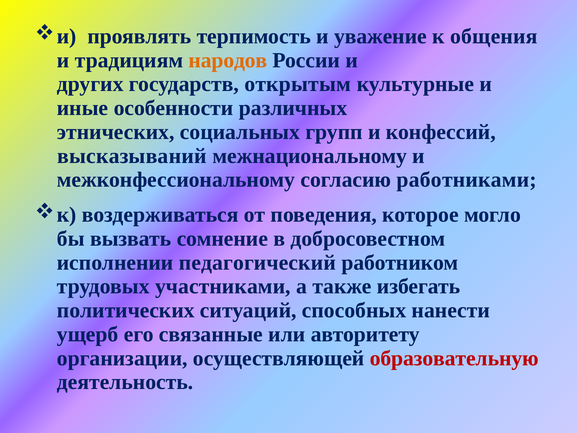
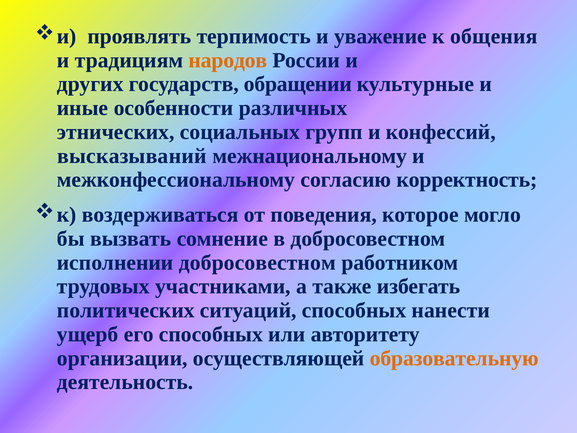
открытым: открытым -> обращении (298, 84)
работниками: работниками -> корректность (467, 180)
исполнении педагогический: педагогический -> добросовестном (257, 262)
его связанные: связанные -> способных (211, 334)
образовательную colour: red -> orange (454, 358)
